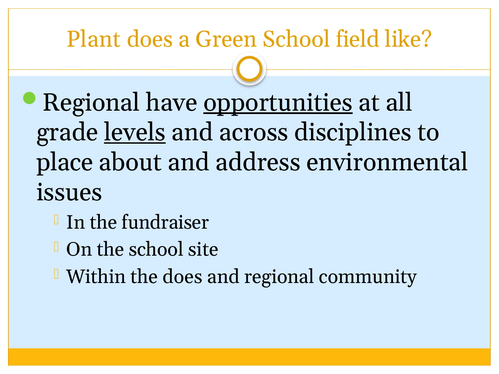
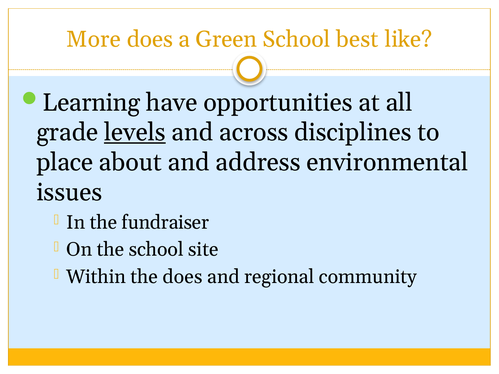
Plant: Plant -> More (94, 39)
field: field -> best (357, 39)
Regional: Regional -> Learning (91, 103)
opportunities underline: present -> none (278, 103)
